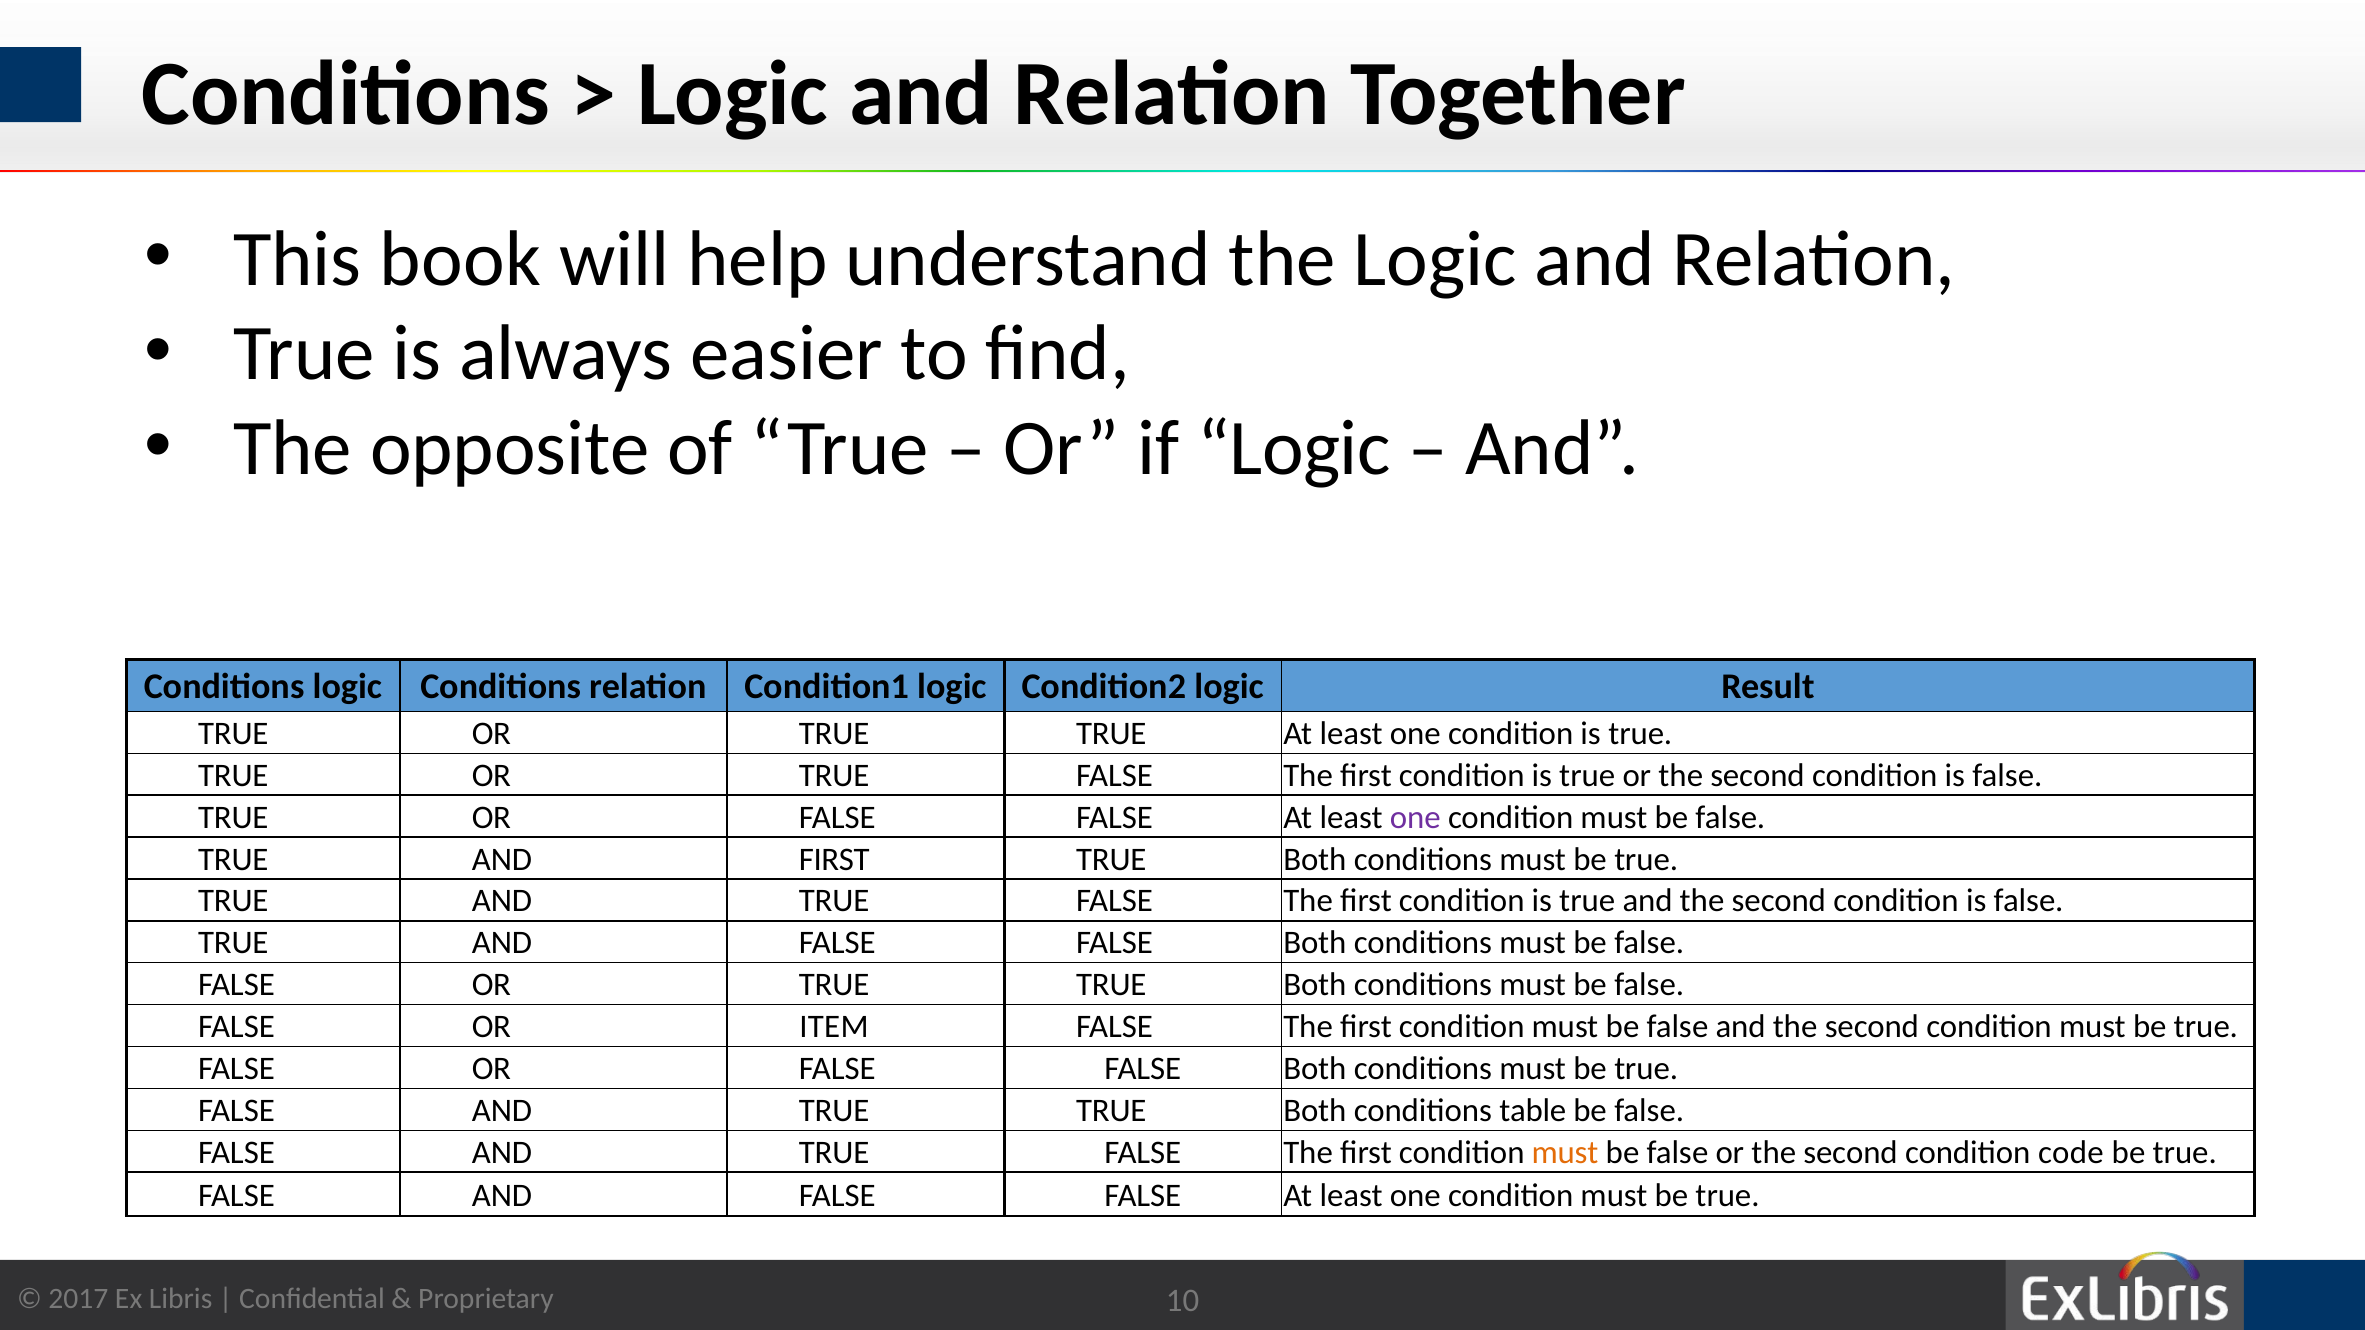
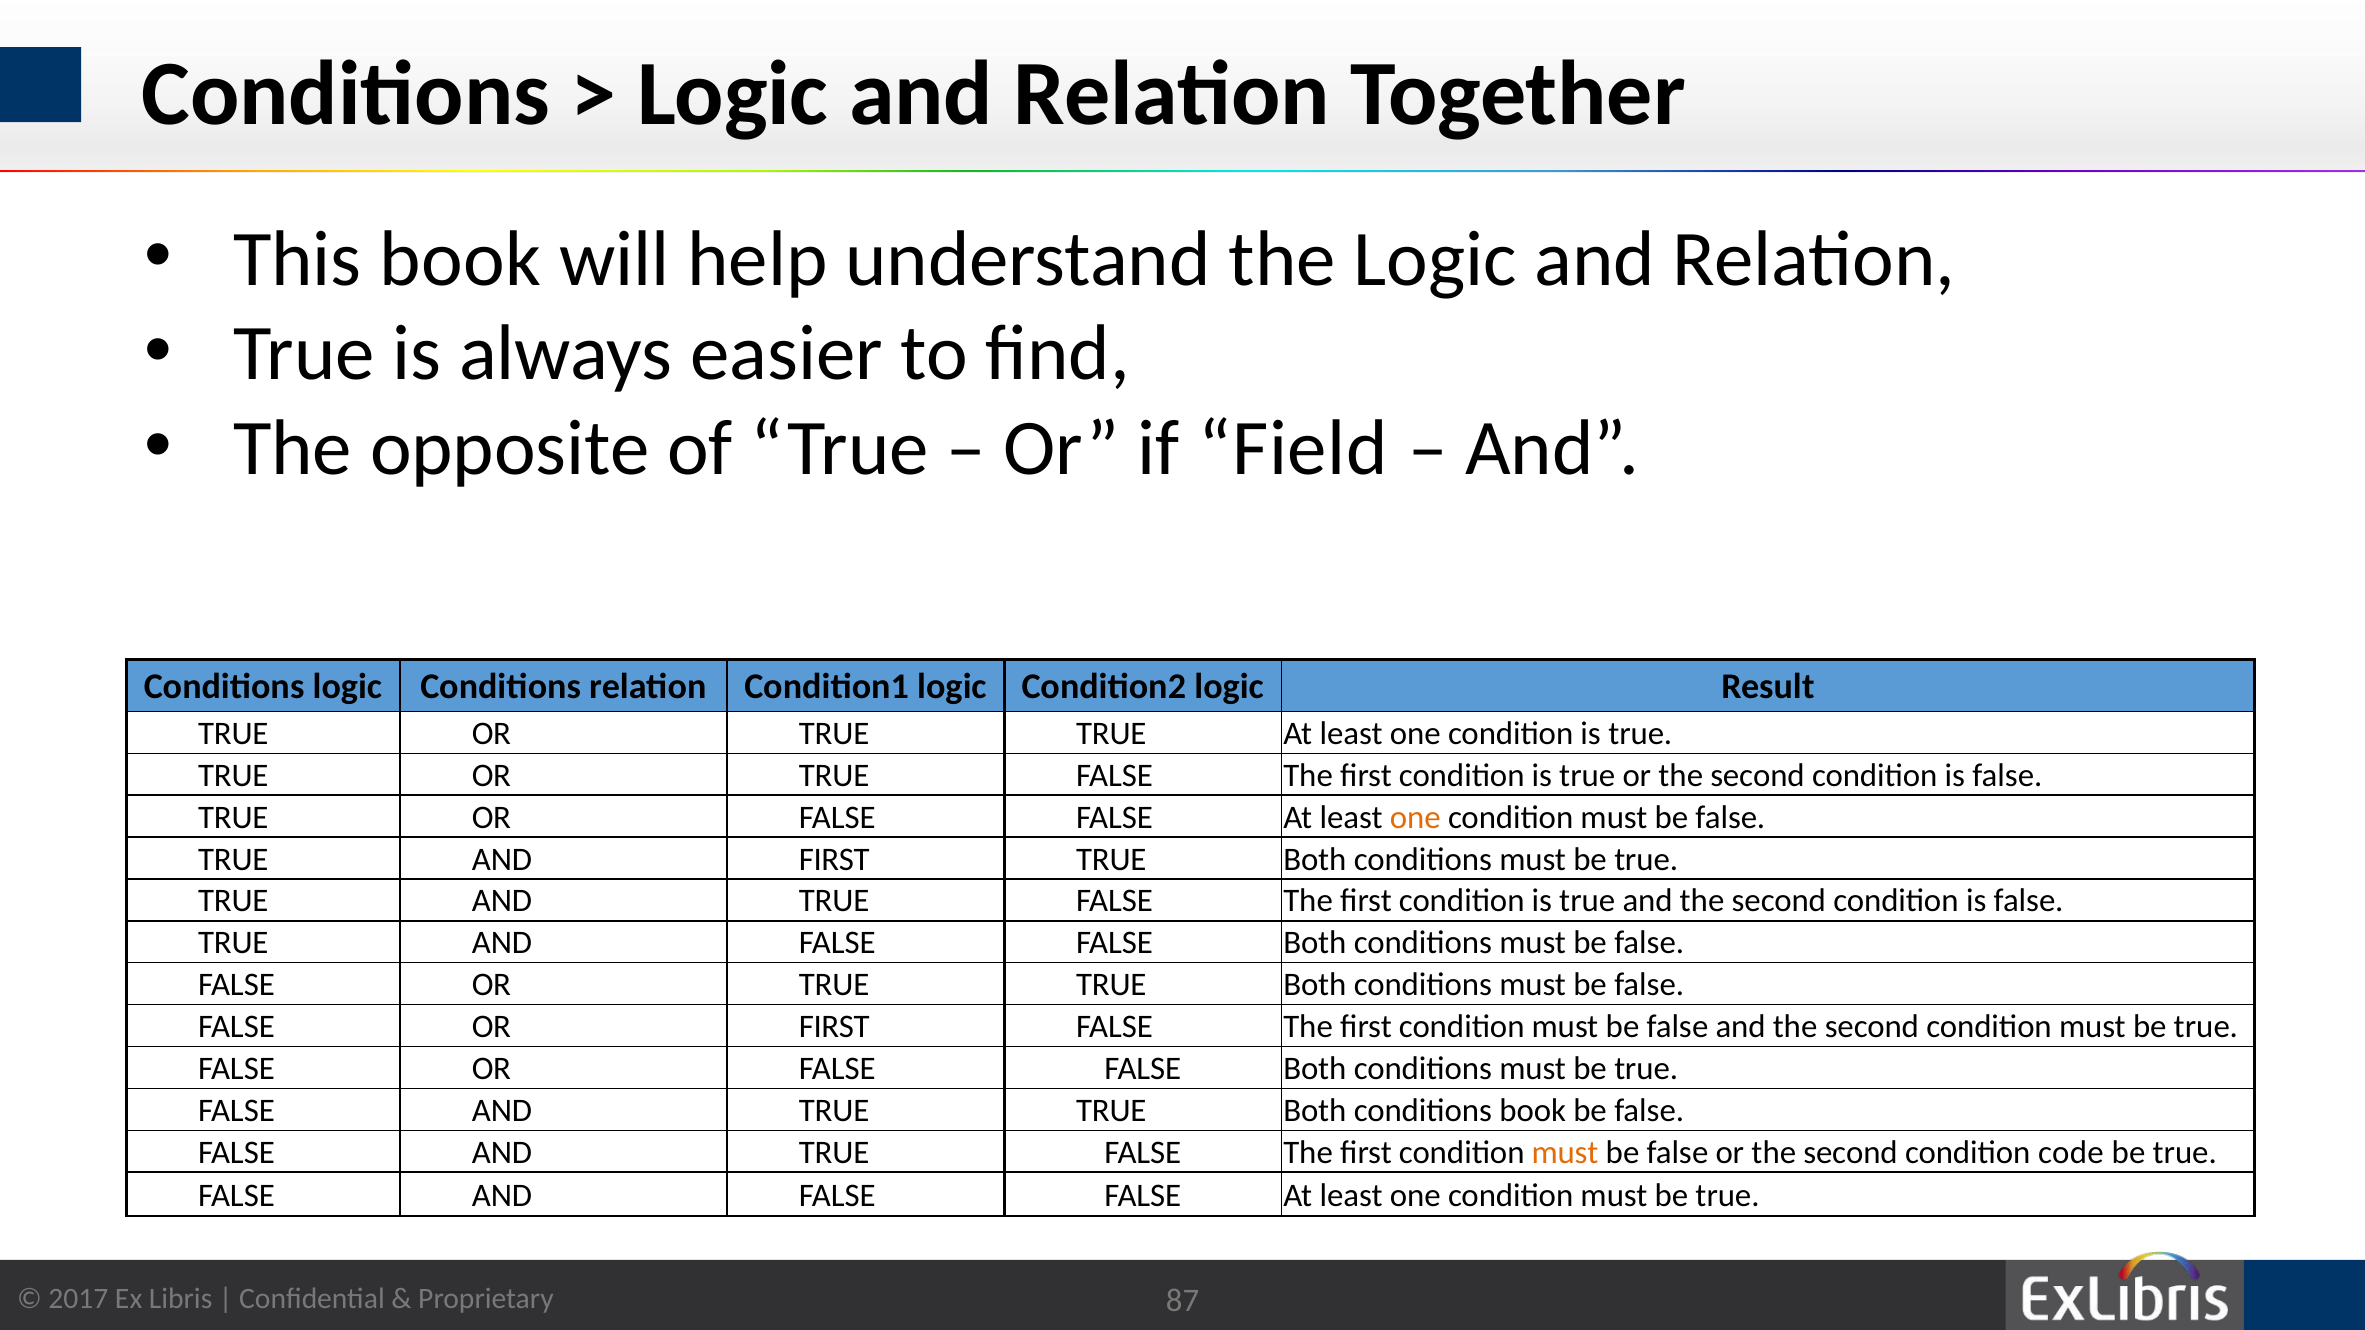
if Logic: Logic -> Field (1293, 449)
one colour: purple -> orange (1415, 818)
OR ITEM: ITEM -> FIRST (834, 1027)
conditions table: table -> book (1533, 1111)
10: 10 -> 87 (1183, 1301)
